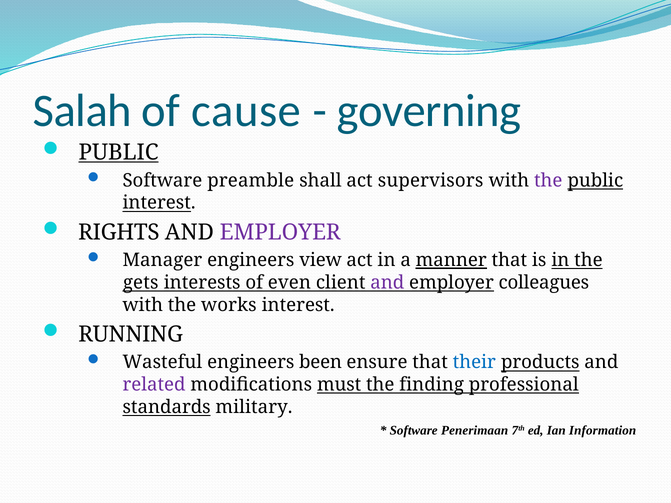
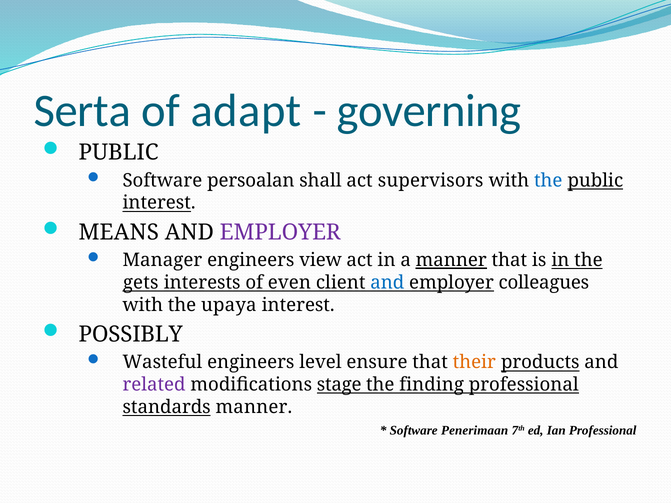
Salah: Salah -> Serta (82, 111)
cause: cause -> adapt (246, 111)
PUBLIC underline: present -> none (119, 152)
preamble: preamble -> persoalan (251, 181)
the colour: purple -> blue (548, 181)
RIGHTS: RIGHTS -> MEANS (119, 232)
and colour: purple -> blue (387, 283)
works: works -> upaya (229, 305)
RUNNING: RUNNING -> POSSIBLY (131, 334)
been: been -> level (320, 362)
their colour: blue -> orange (474, 362)
must: must -> stage (339, 385)
standards military: military -> manner (254, 407)
Ian Information: Information -> Professional (603, 431)
